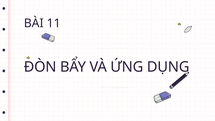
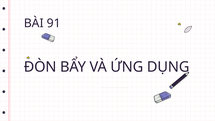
11: 11 -> 91 (54, 23)
